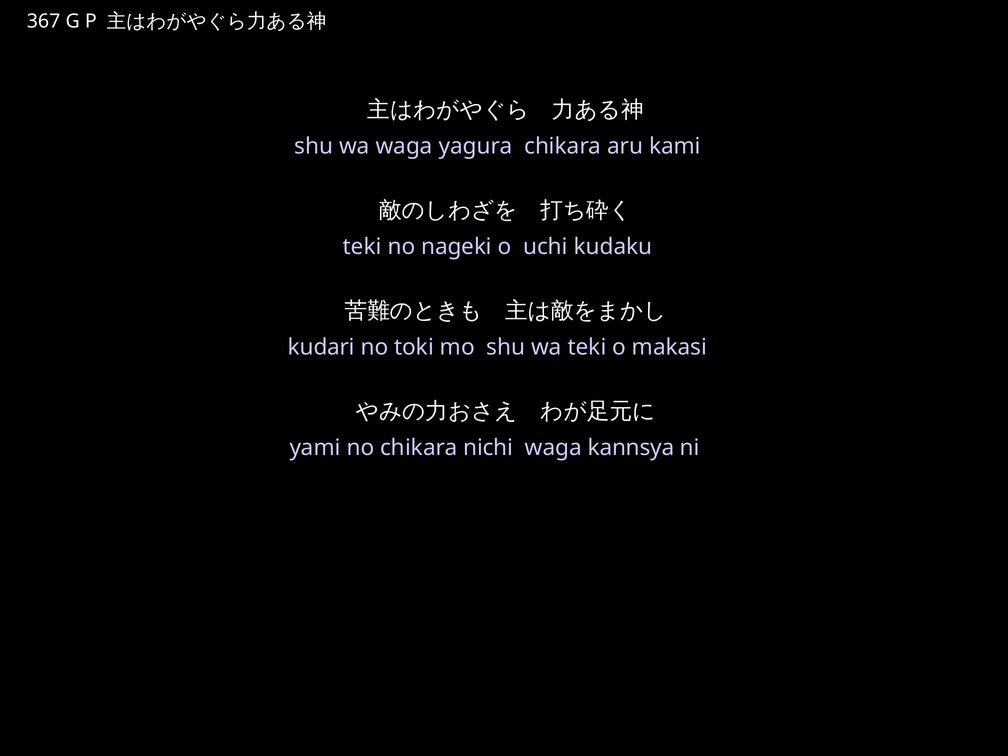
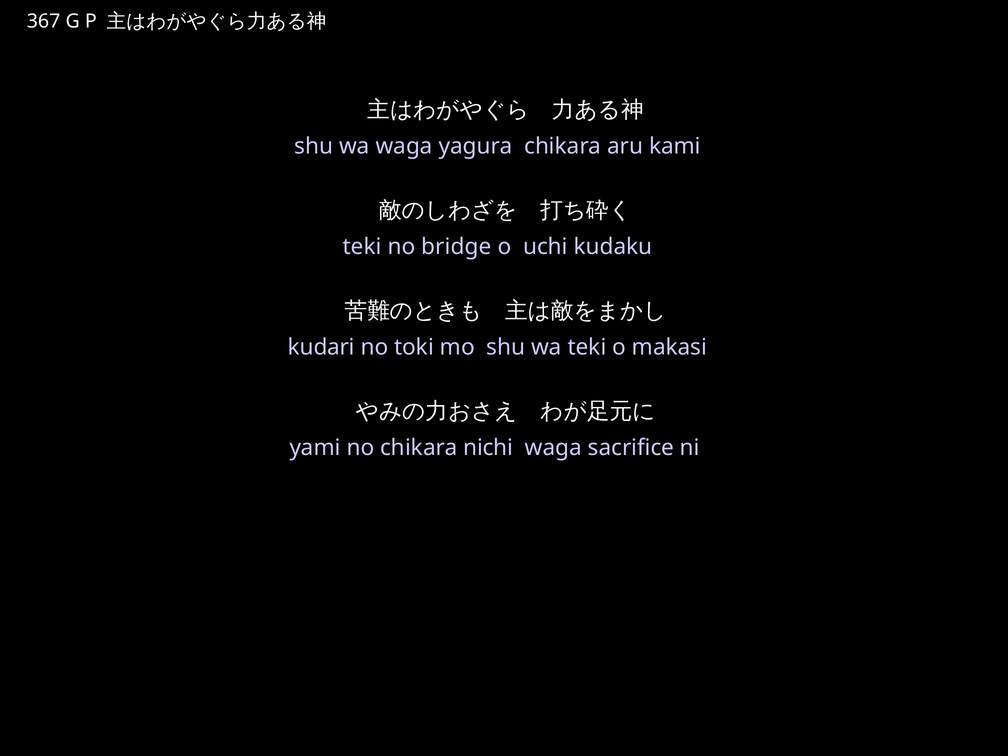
nageki: nageki -> bridge (456, 247)
kannsya: kannsya -> sacrifice (631, 448)
